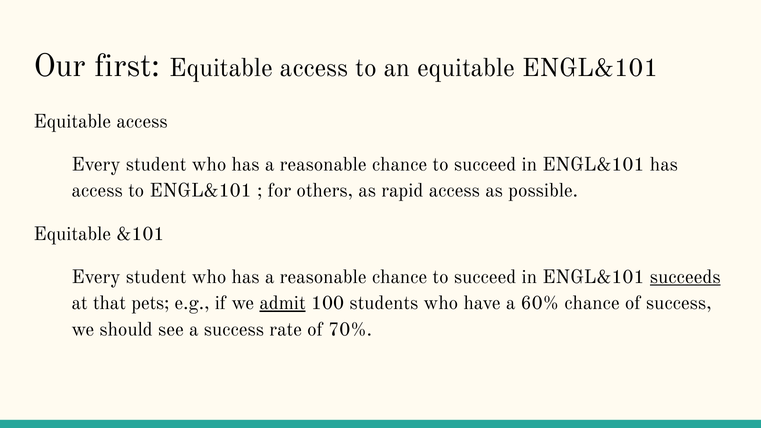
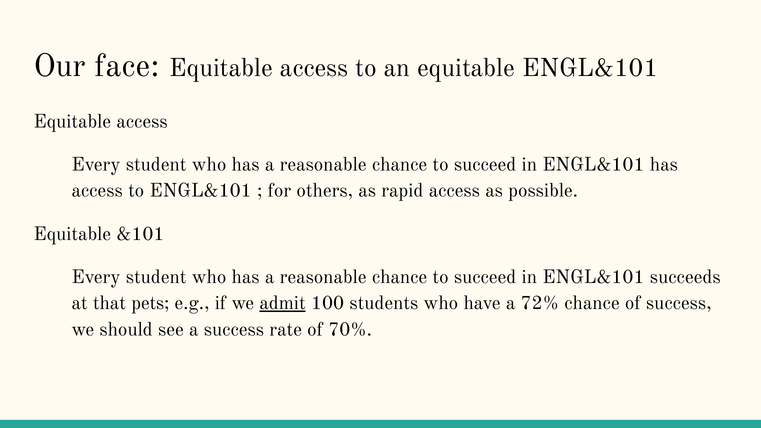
first: first -> face (127, 66)
succeeds underline: present -> none (685, 277)
60%: 60% -> 72% (540, 303)
